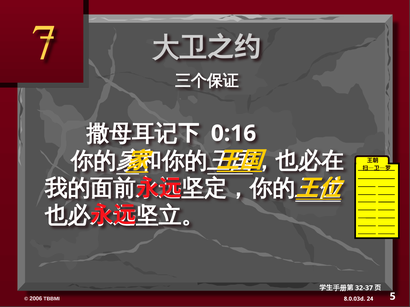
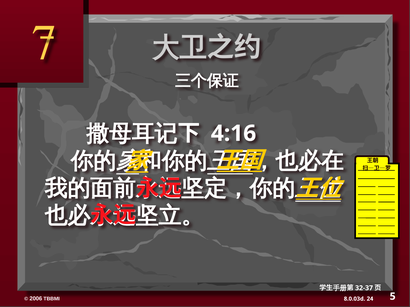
0:16: 0:16 -> 4:16 (234, 134)
